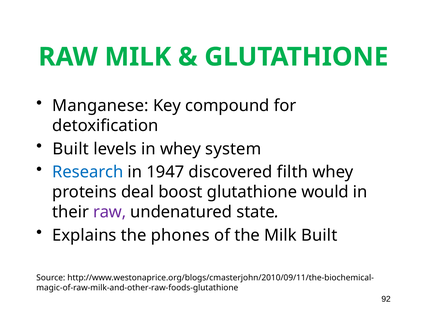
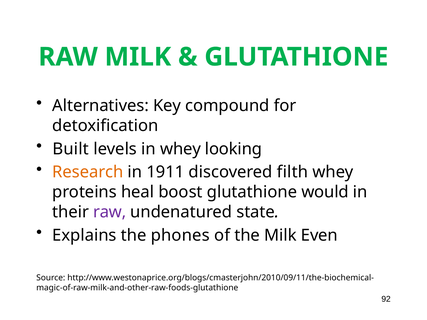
Manganese: Manganese -> Alternatives (101, 106)
system: system -> looking (233, 149)
Research colour: blue -> orange (88, 172)
1947: 1947 -> 1911 (165, 172)
deal: deal -> heal (138, 192)
Milk Built: Built -> Even (319, 235)
